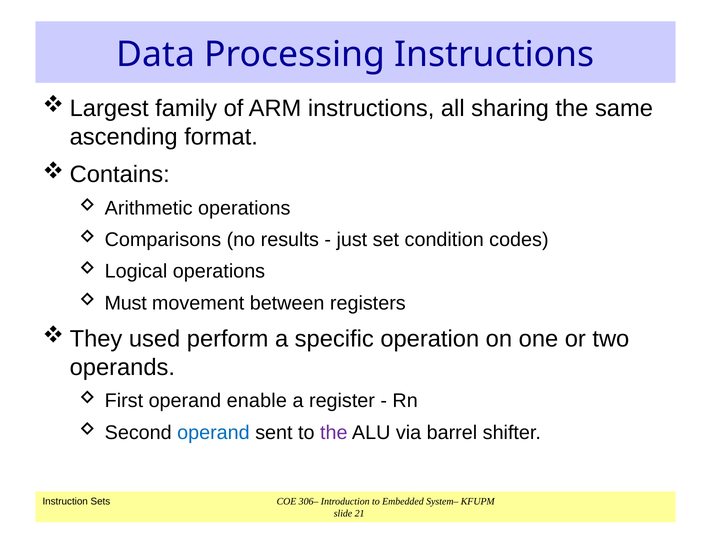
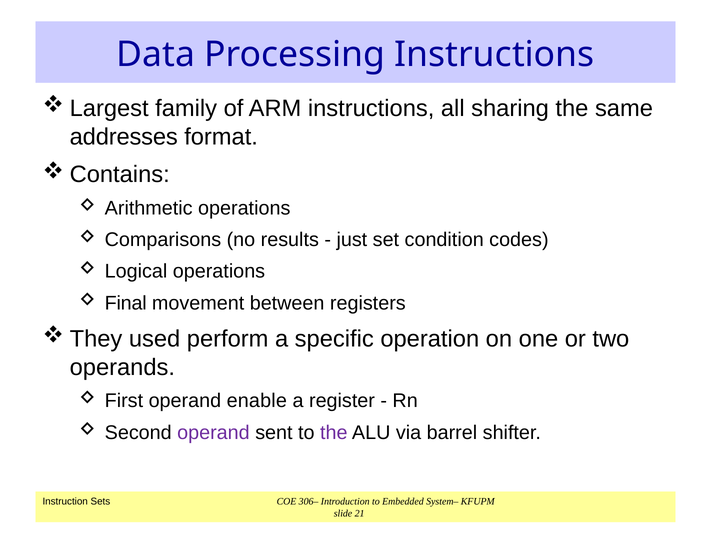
ascending: ascending -> addresses (124, 137)
Must: Must -> Final (126, 303)
operand colour: blue -> purple (213, 433)
